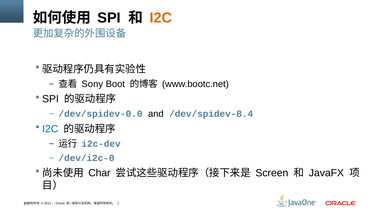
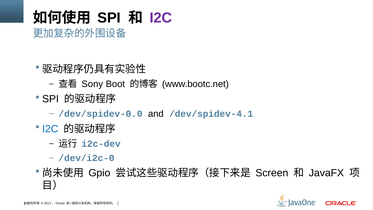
I2C colour: orange -> purple (161, 18)
/dev/spidev-8.4: /dev/spidev-8.4 -> /dev/spidev-4.1 (211, 114)
Char: Char -> Gpio (99, 173)
